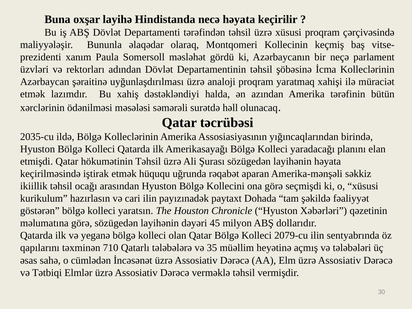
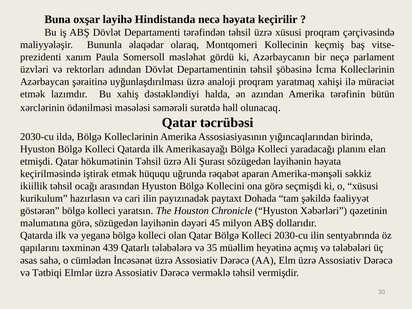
2035-cu: 2035-cu -> 2030-cu (37, 137)
Kolleci 2079-cu: 2079-cu -> 2030-cu (291, 236)
710: 710 -> 439 (111, 248)
